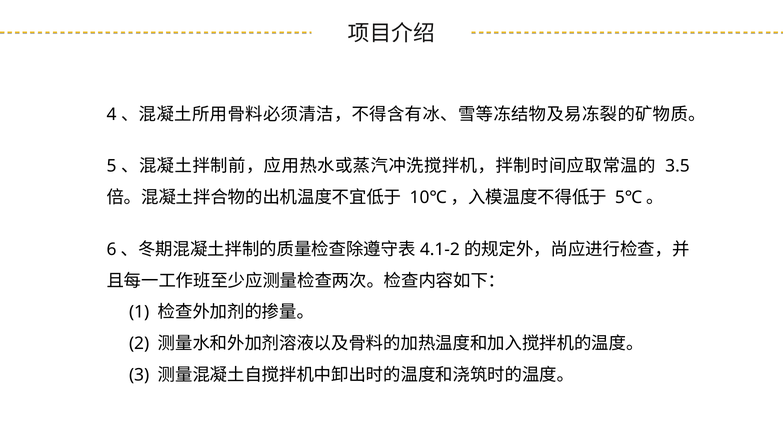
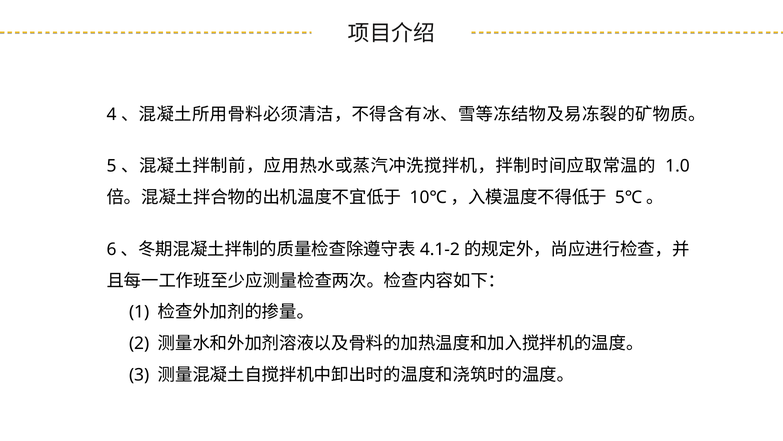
3.5: 3.5 -> 1.0 (677, 166)
